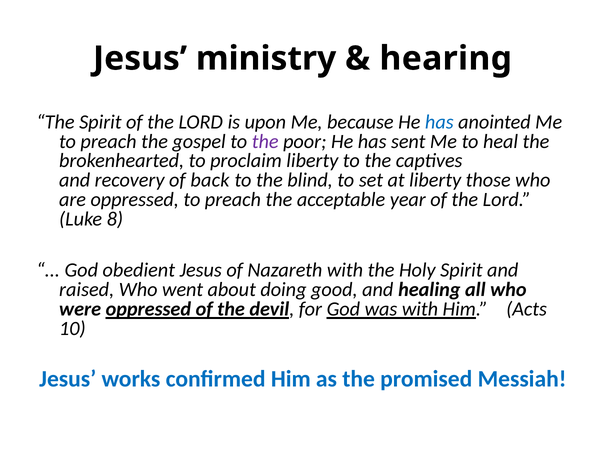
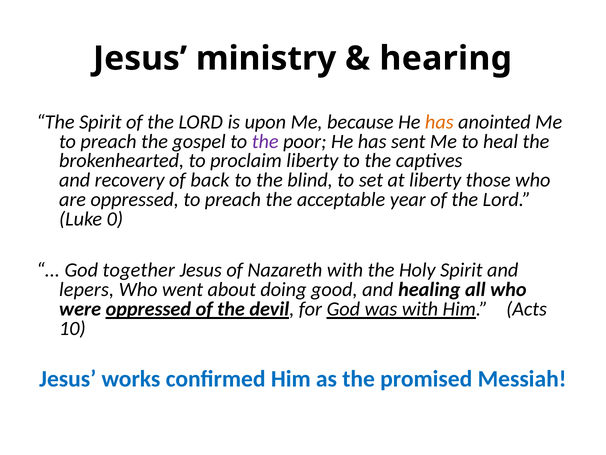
has colour: blue -> orange (439, 122)
8: 8 -> 0 (115, 219)
obedient: obedient -> together (139, 270)
raised: raised -> lepers (87, 289)
